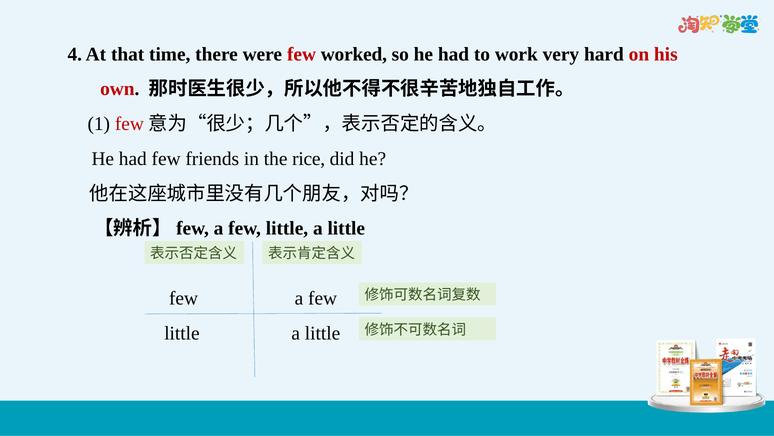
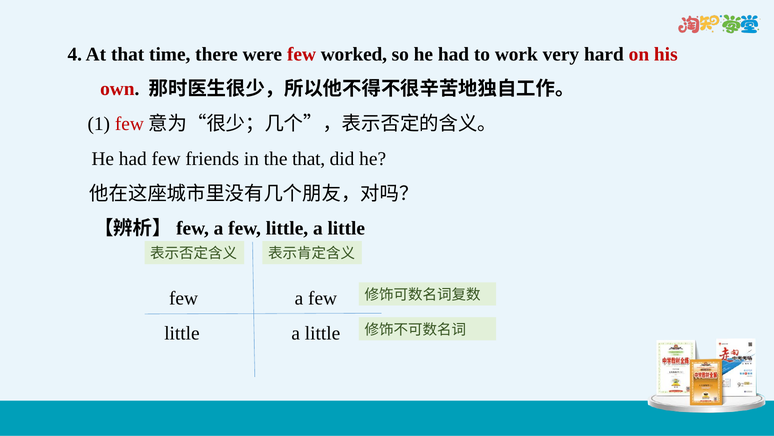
the rice: rice -> that (309, 159)
